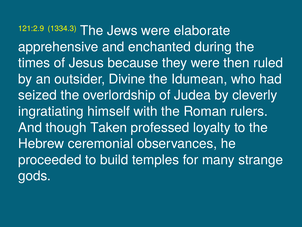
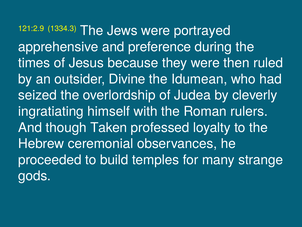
elaborate: elaborate -> portrayed (202, 31)
enchanted: enchanted -> preference (160, 47)
